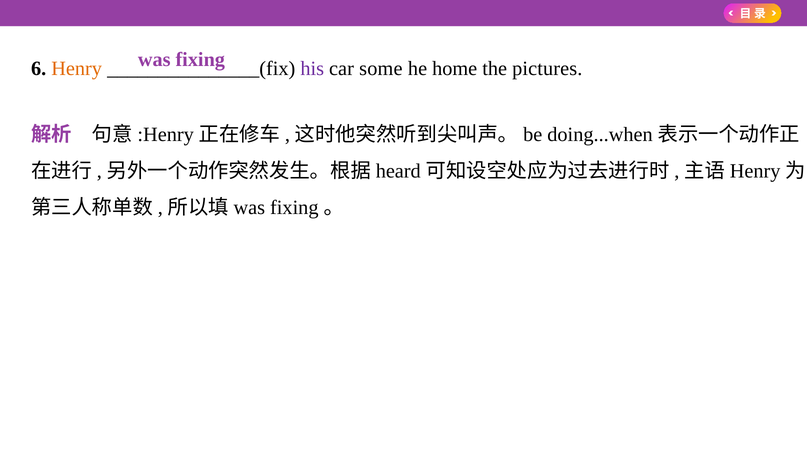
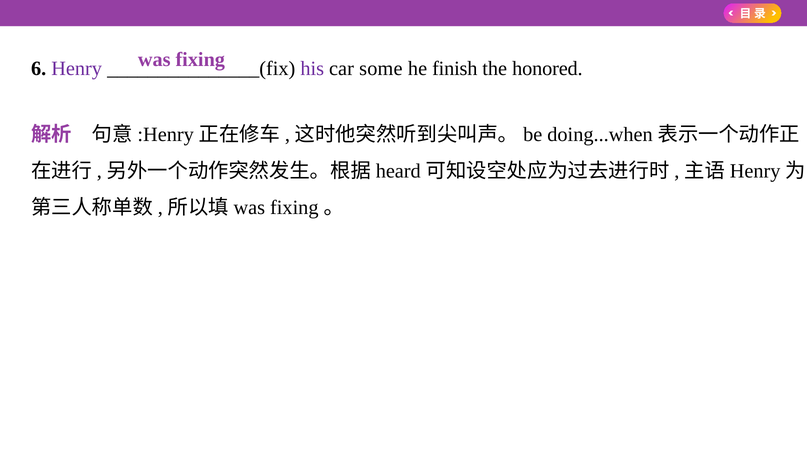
Henry colour: orange -> purple (77, 69)
home: home -> finish (455, 69)
pictures: pictures -> honored (547, 69)
